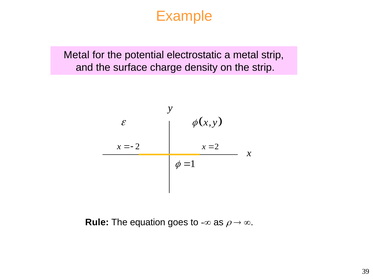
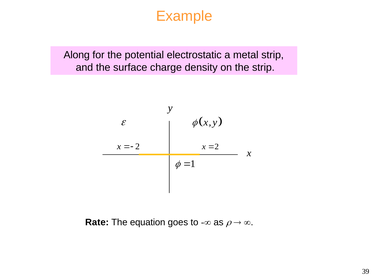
Metal: Metal -> Along (77, 55)
Rule: Rule -> Rate (97, 222)
